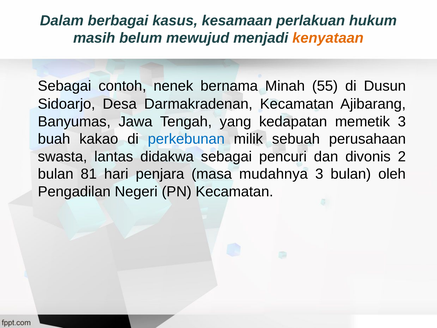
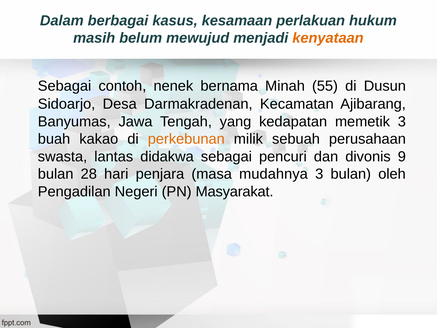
perkebunan colour: blue -> orange (186, 139)
2: 2 -> 9 (402, 156)
81: 81 -> 28 (89, 174)
PN Kecamatan: Kecamatan -> Masyarakat (235, 191)
